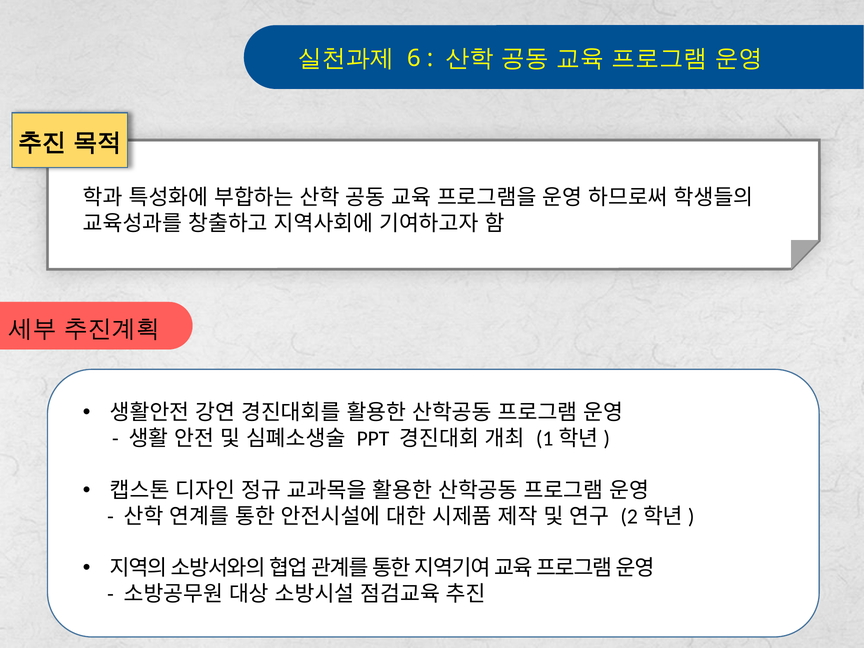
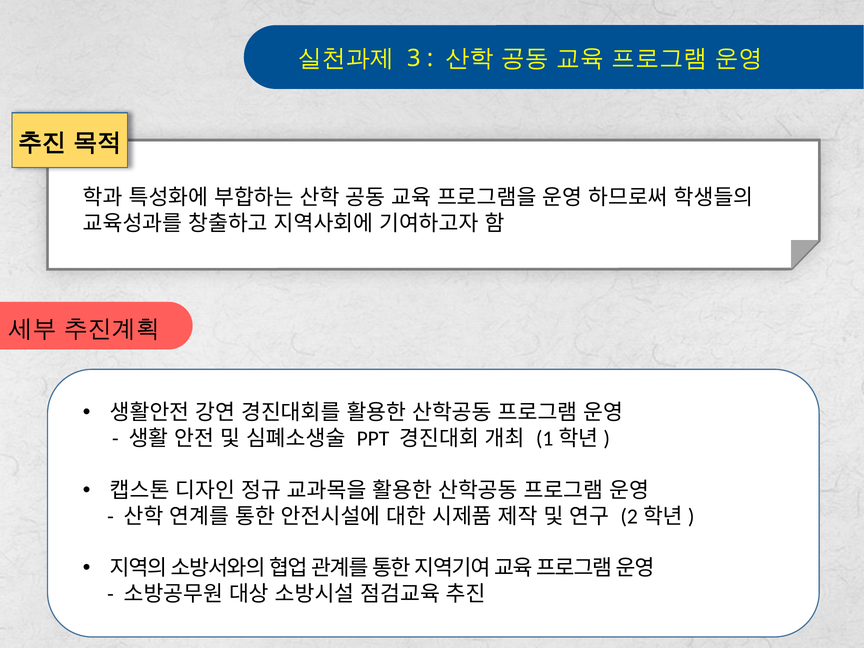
6: 6 -> 3 (414, 58)
